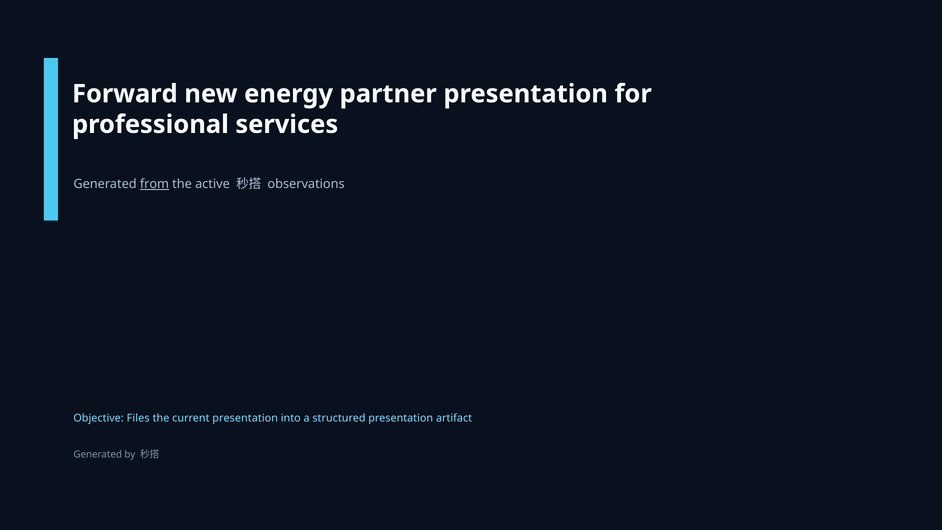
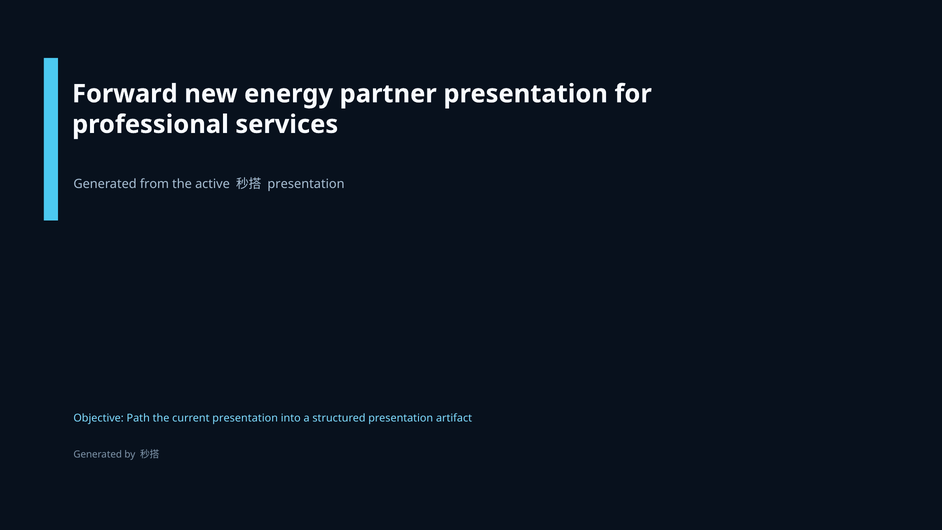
from underline: present -> none (154, 184)
observations: observations -> presentation (306, 184)
Files: Files -> Path (138, 418)
